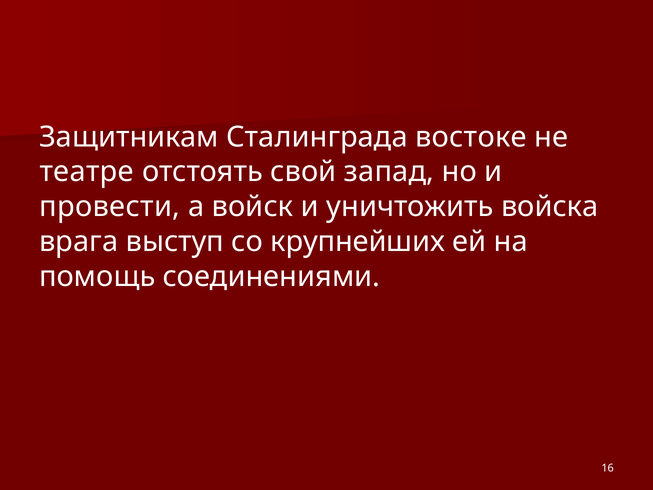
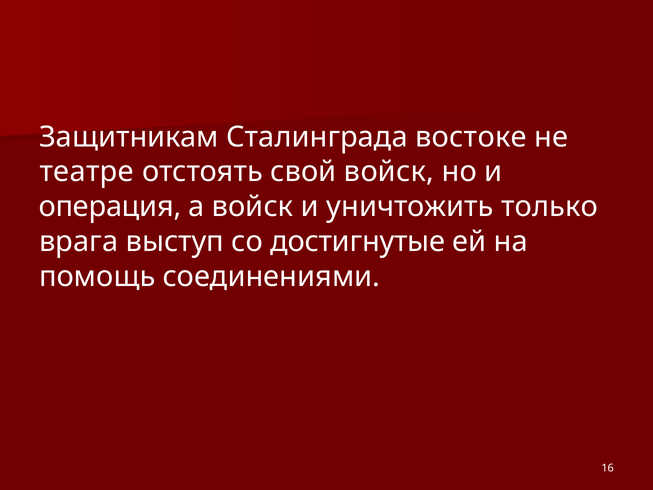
свой запад: запад -> войск (389, 172)
провести: провести -> операция (110, 207)
войска: войска -> только (550, 207)
крупнейших: крупнейших -> достигнутые (358, 241)
